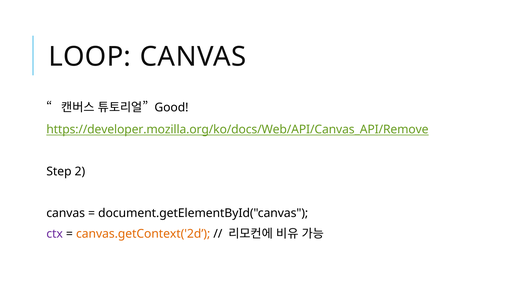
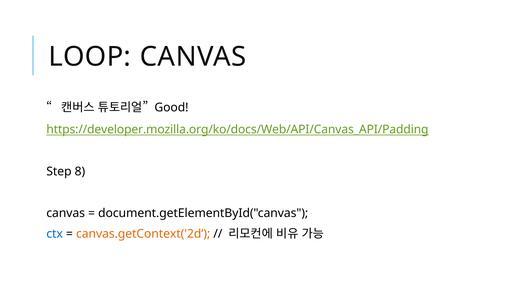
https://developer.mozilla.org/ko/docs/Web/API/Canvas_API/Remove: https://developer.mozilla.org/ko/docs/Web/API/Canvas_API/Remove -> https://developer.mozilla.org/ko/docs/Web/API/Canvas_API/Padding (237, 130)
2: 2 -> 8 (80, 171)
ctx colour: purple -> blue (55, 234)
